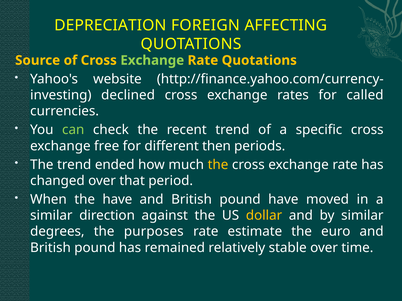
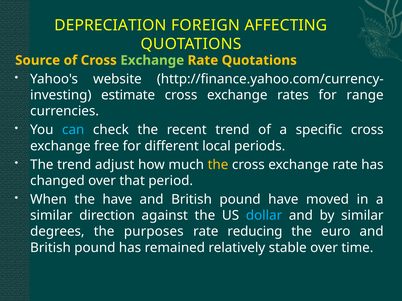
declined: declined -> estimate (128, 95)
called: called -> range (365, 95)
can colour: light green -> light blue (73, 130)
then: then -> local (217, 146)
ended: ended -> adjust (115, 165)
dollar colour: yellow -> light blue (264, 216)
estimate: estimate -> reducing (255, 232)
